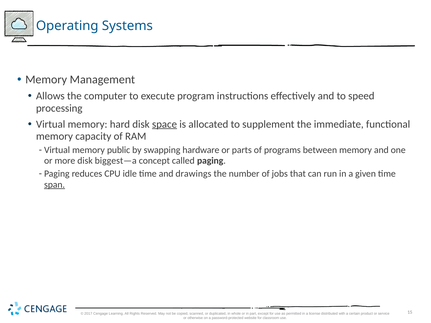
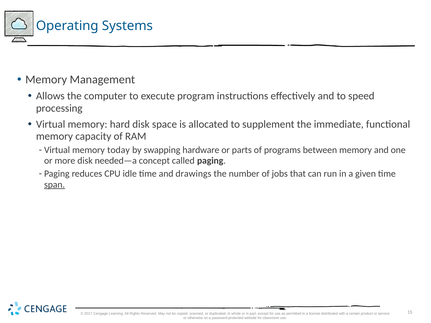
space underline: present -> none (165, 124)
public: public -> today (119, 150)
biggest—a: biggest—a -> needed—a (116, 161)
